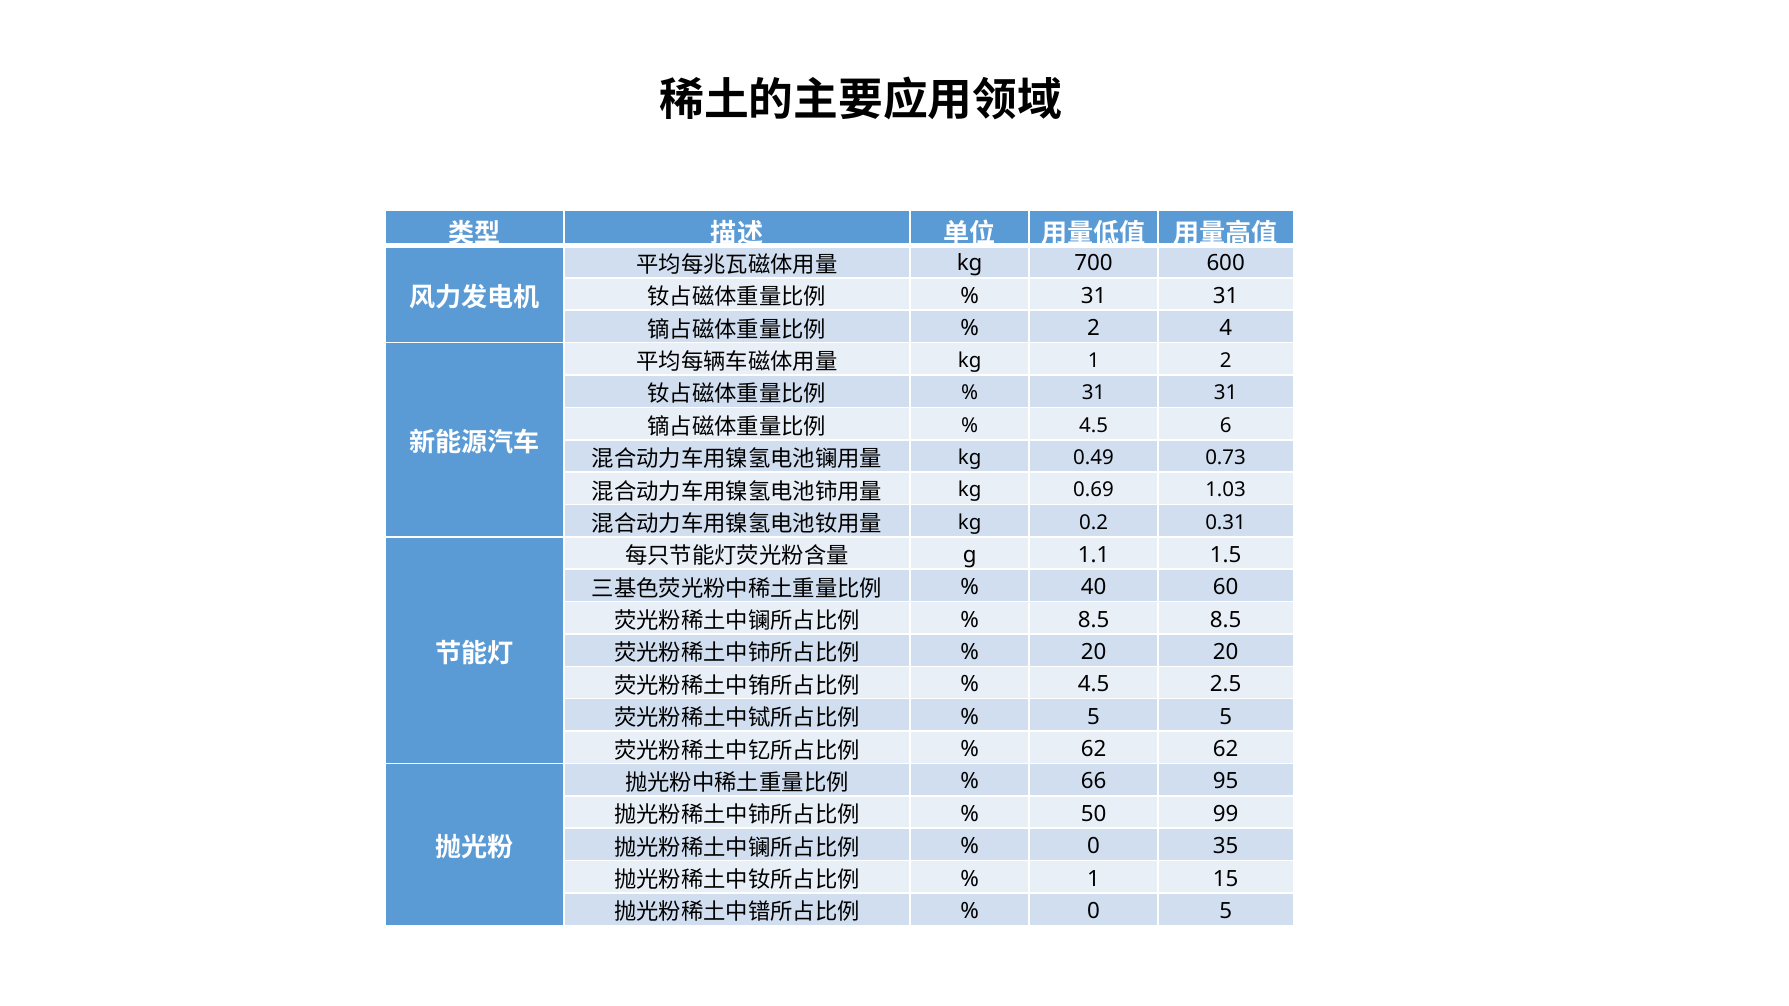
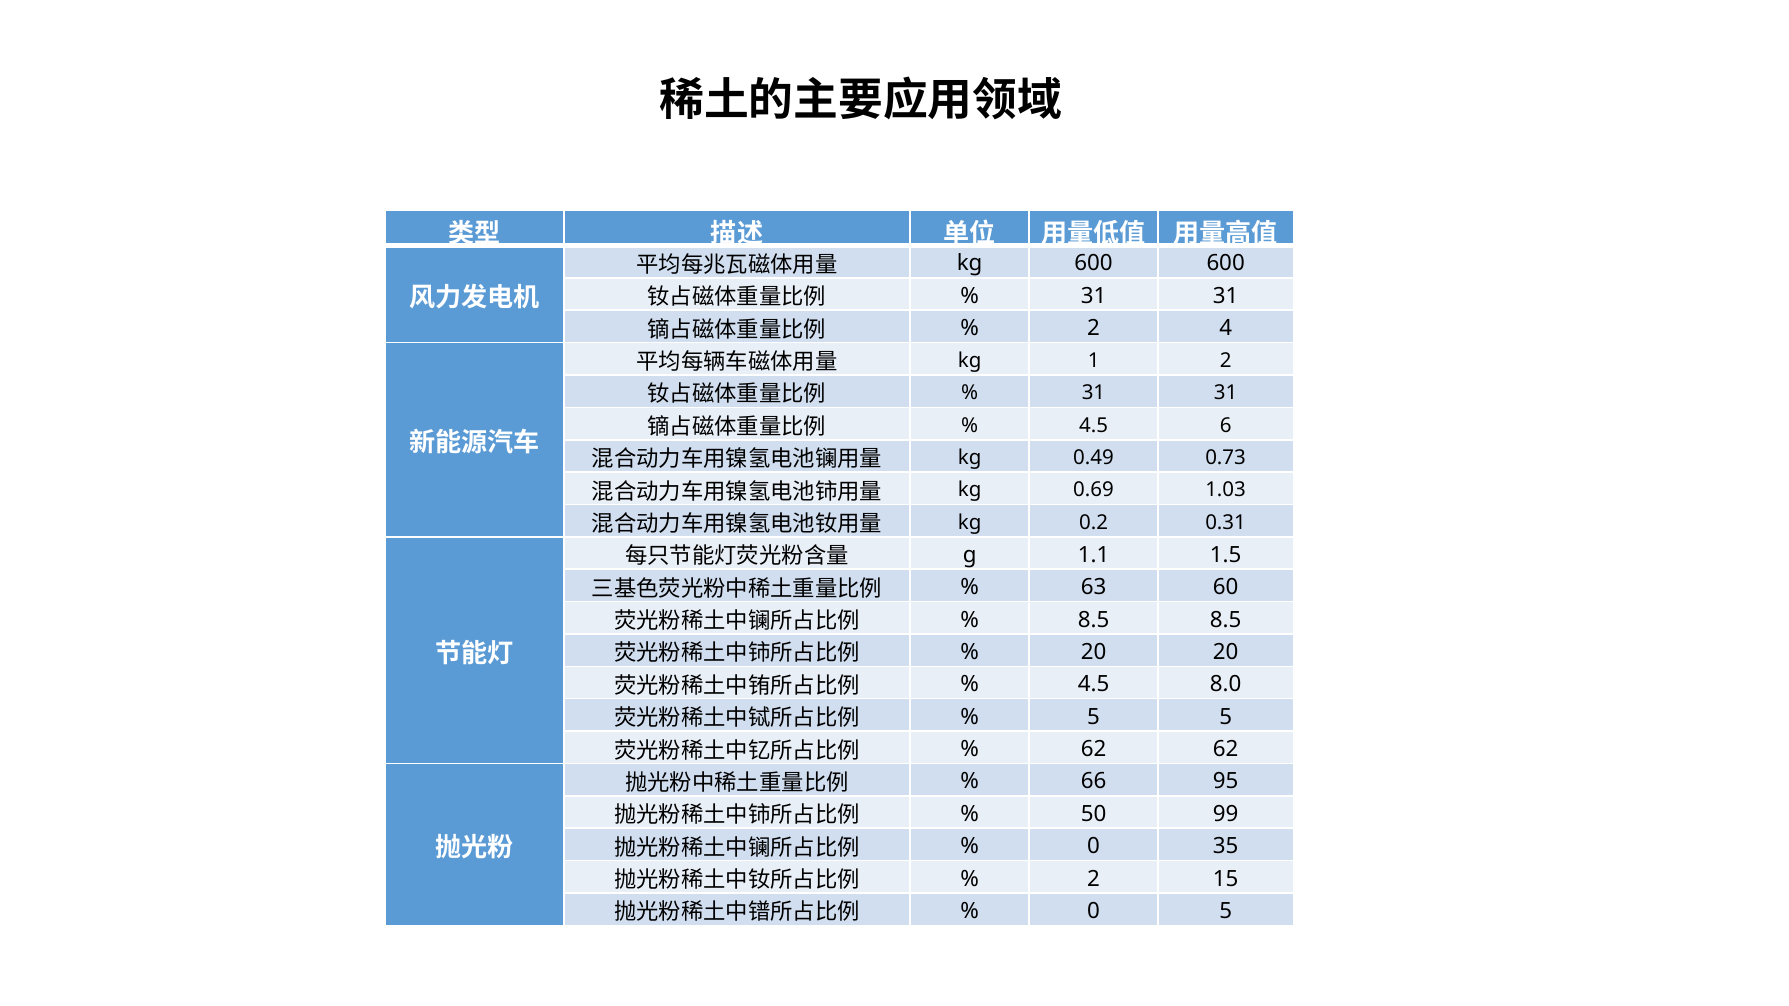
kg 700: 700 -> 600 (1094, 264)
40: 40 -> 63 (1094, 587)
2.5: 2.5 -> 8.0 (1226, 685)
1: 1 -> 2 (1094, 879)
